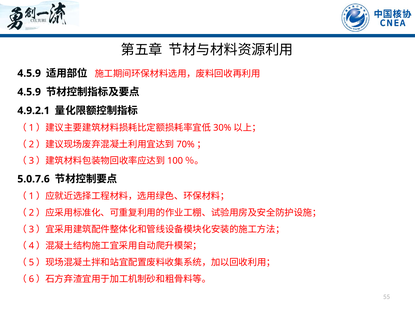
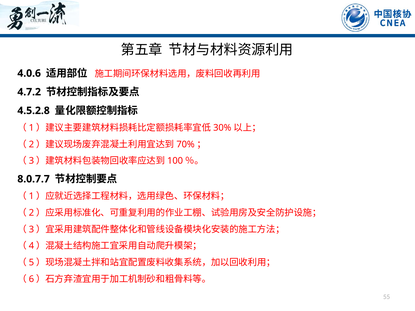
4.5.9: 4.5.9 -> 4.0.6 (29, 73)
4.5.9: 4.5.9 -> 4.7.2 (29, 92)
4.9.2.1: 4.9.2.1 -> 4.5.2.8 (34, 111)
5.0.7.6: 5.0.7.6 -> 8.0.7.7 (34, 179)
